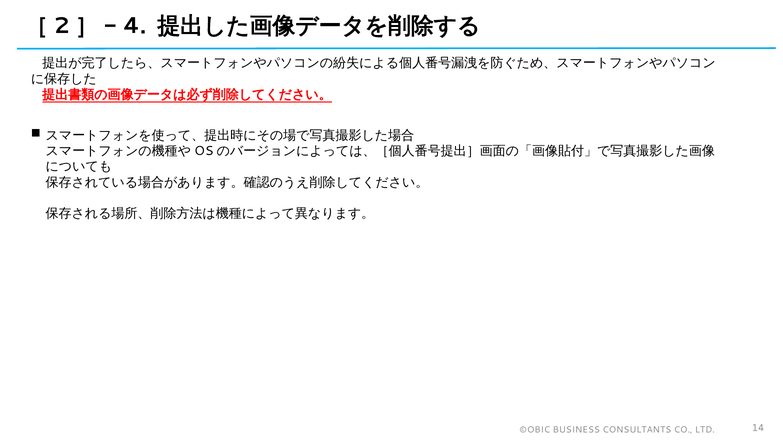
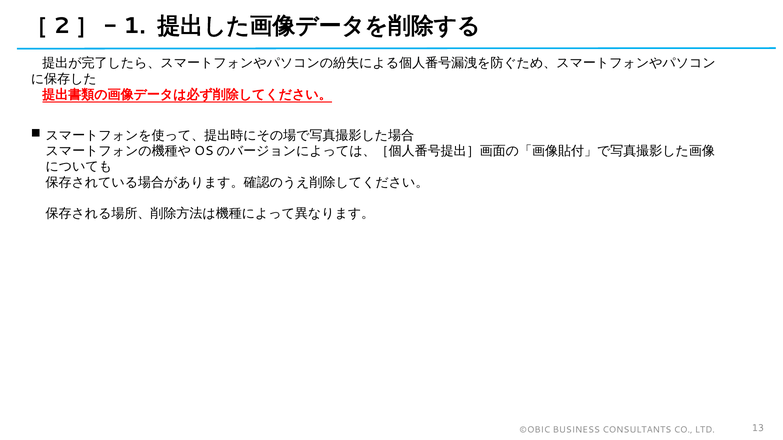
4: 4 -> 1 (135, 26)
14: 14 -> 13 (758, 428)
